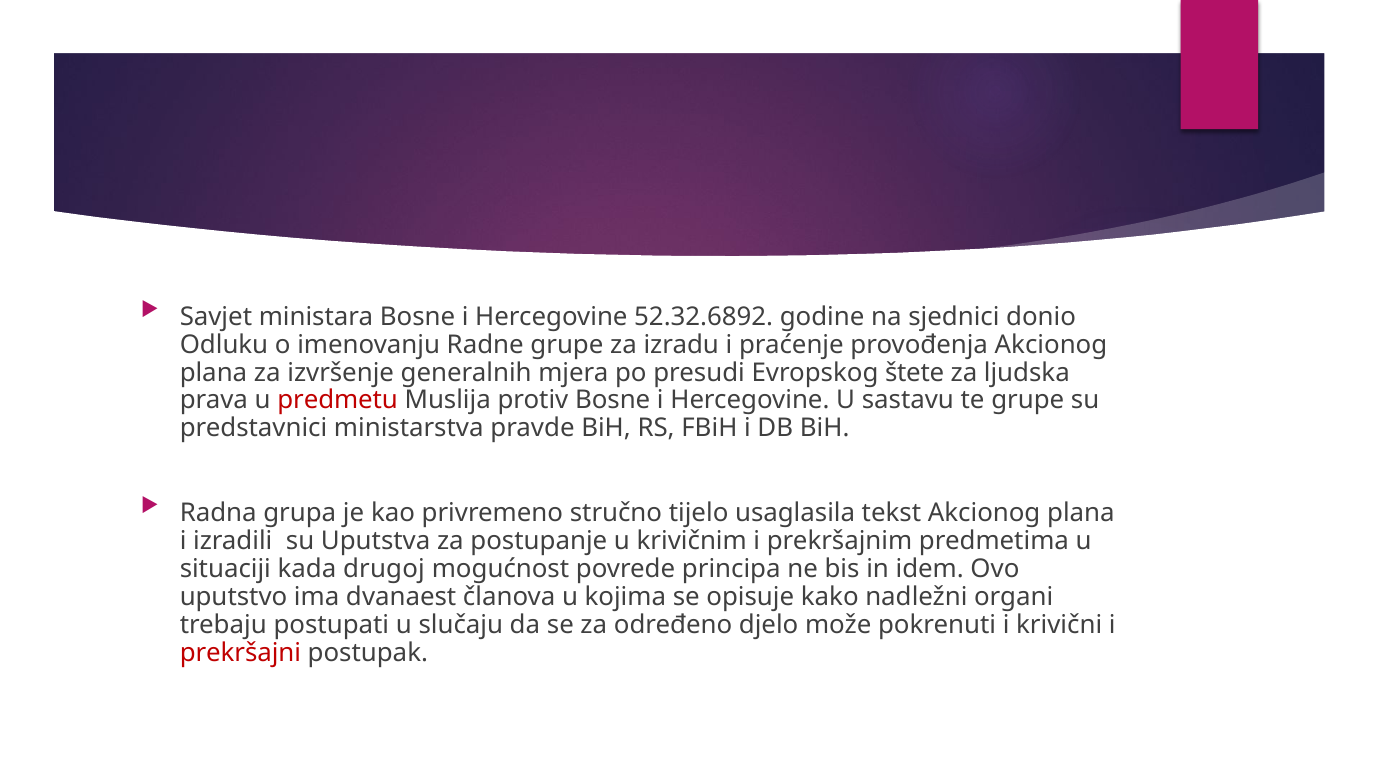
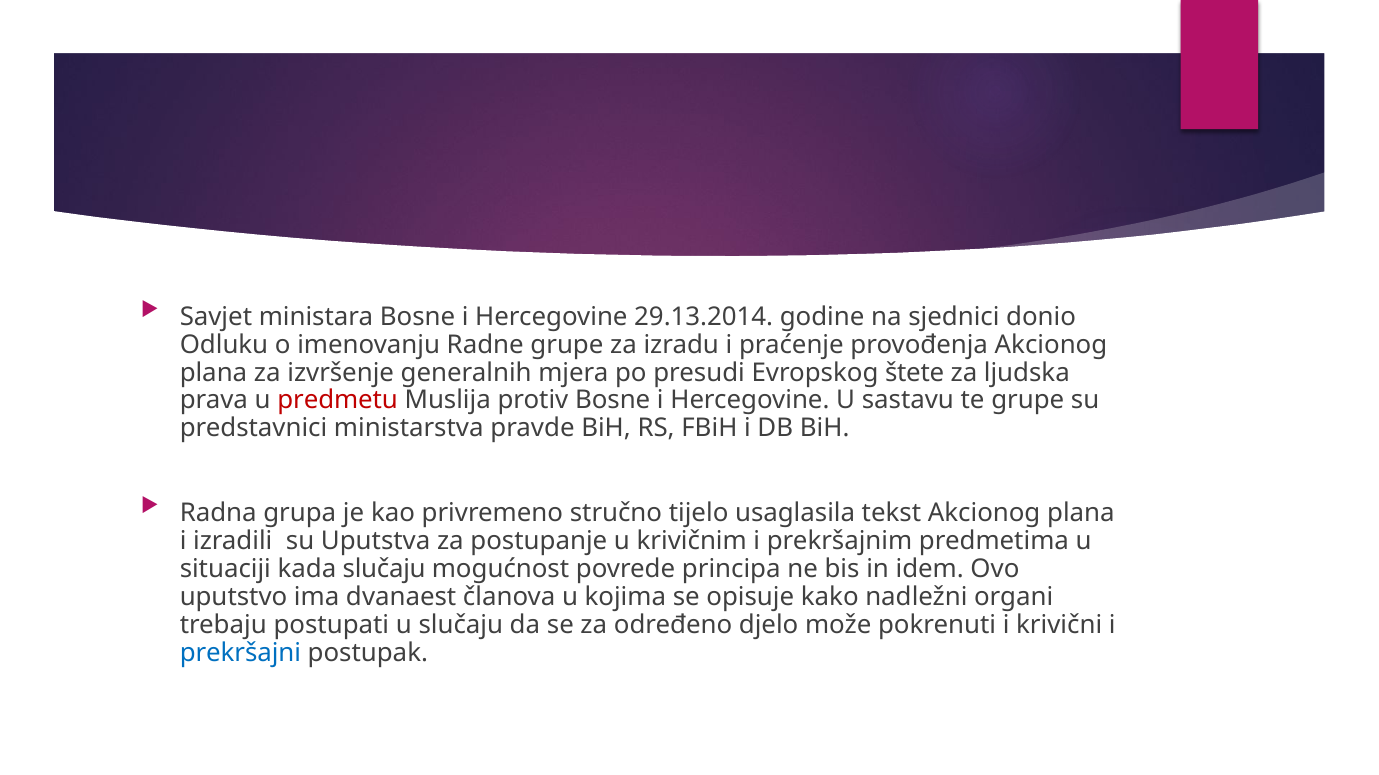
52.32.6892: 52.32.6892 -> 29.13.2014 (704, 317)
kada drugoj: drugoj -> slučaju (384, 569)
prekršajni colour: red -> blue (240, 653)
